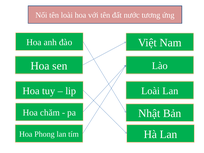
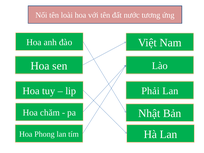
Loài: Loài -> Phải (151, 91)
